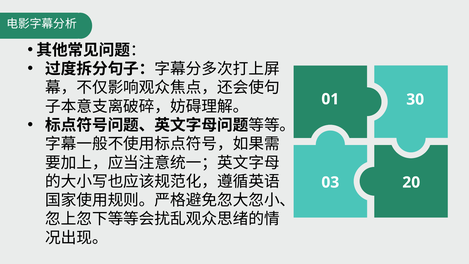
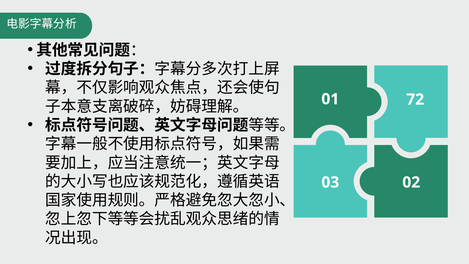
30: 30 -> 72 (415, 99)
20: 20 -> 02 (411, 182)
